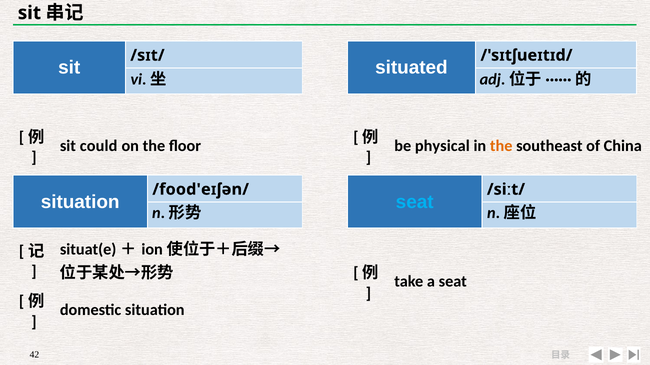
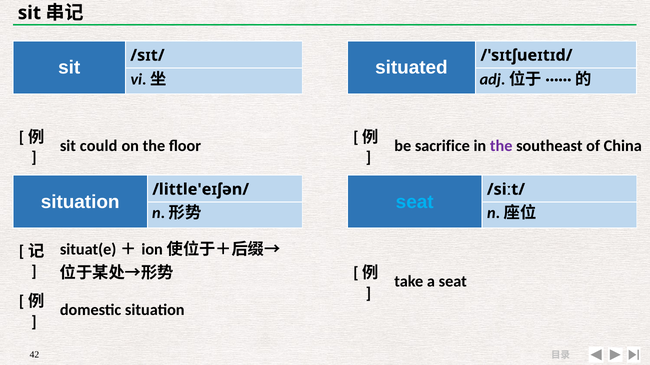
physical: physical -> sacrifice (442, 146)
the colour: orange -> purple (501, 146)
/food'eɪʃən/: /food'eɪʃən/ -> /little'eɪʃən/ (201, 190)
